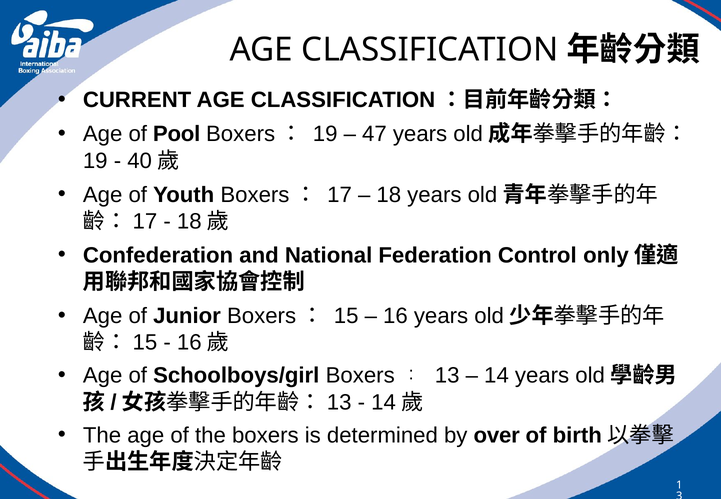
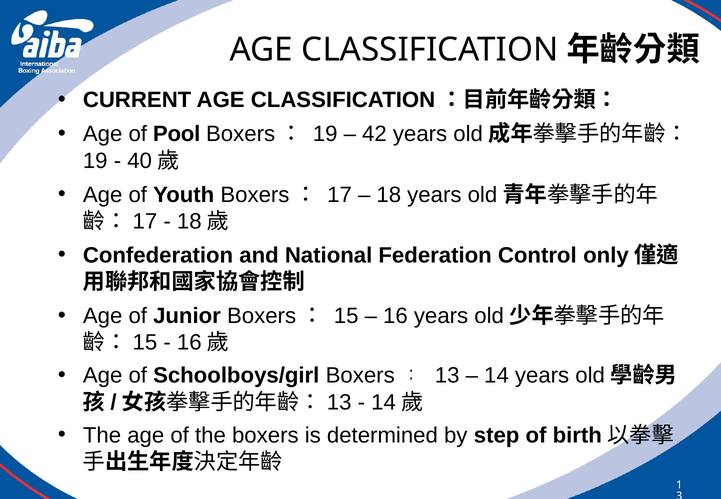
47: 47 -> 42 (374, 134)
over: over -> step (497, 435)
